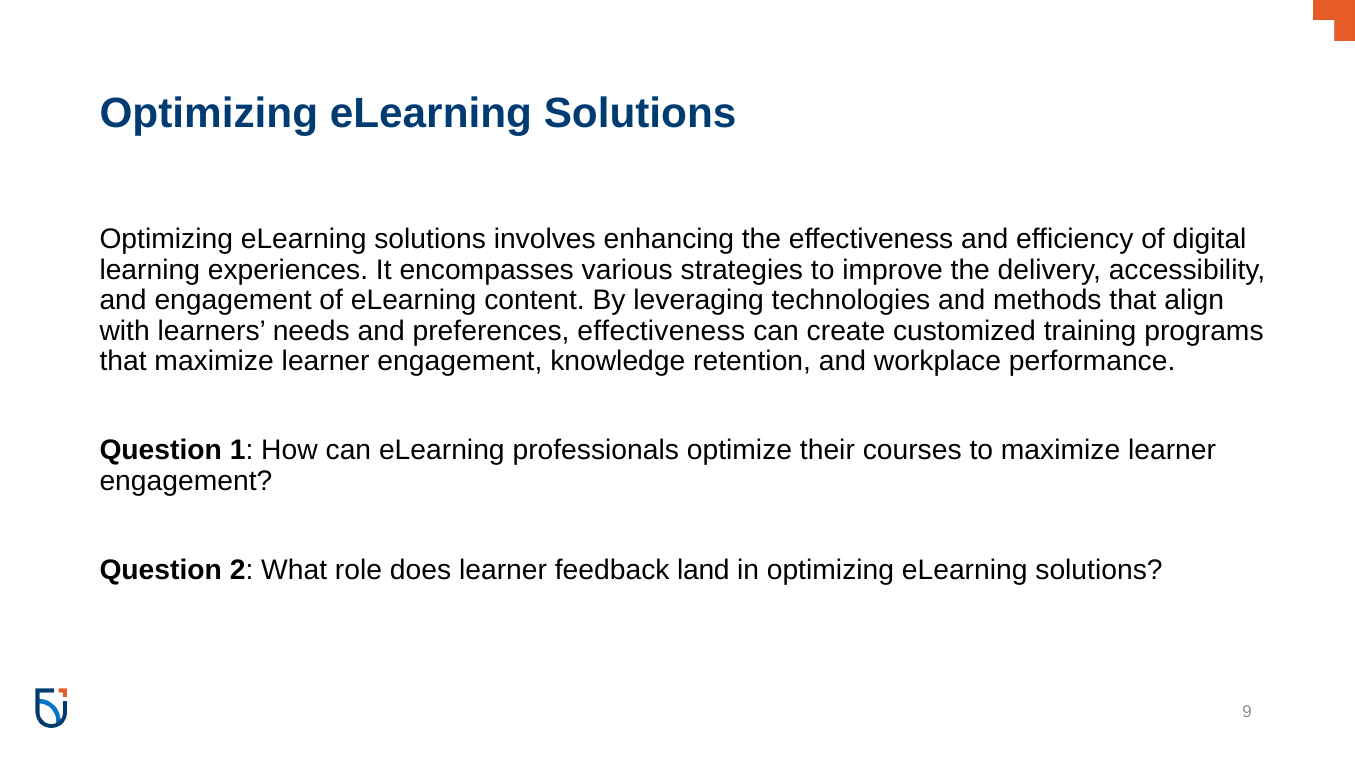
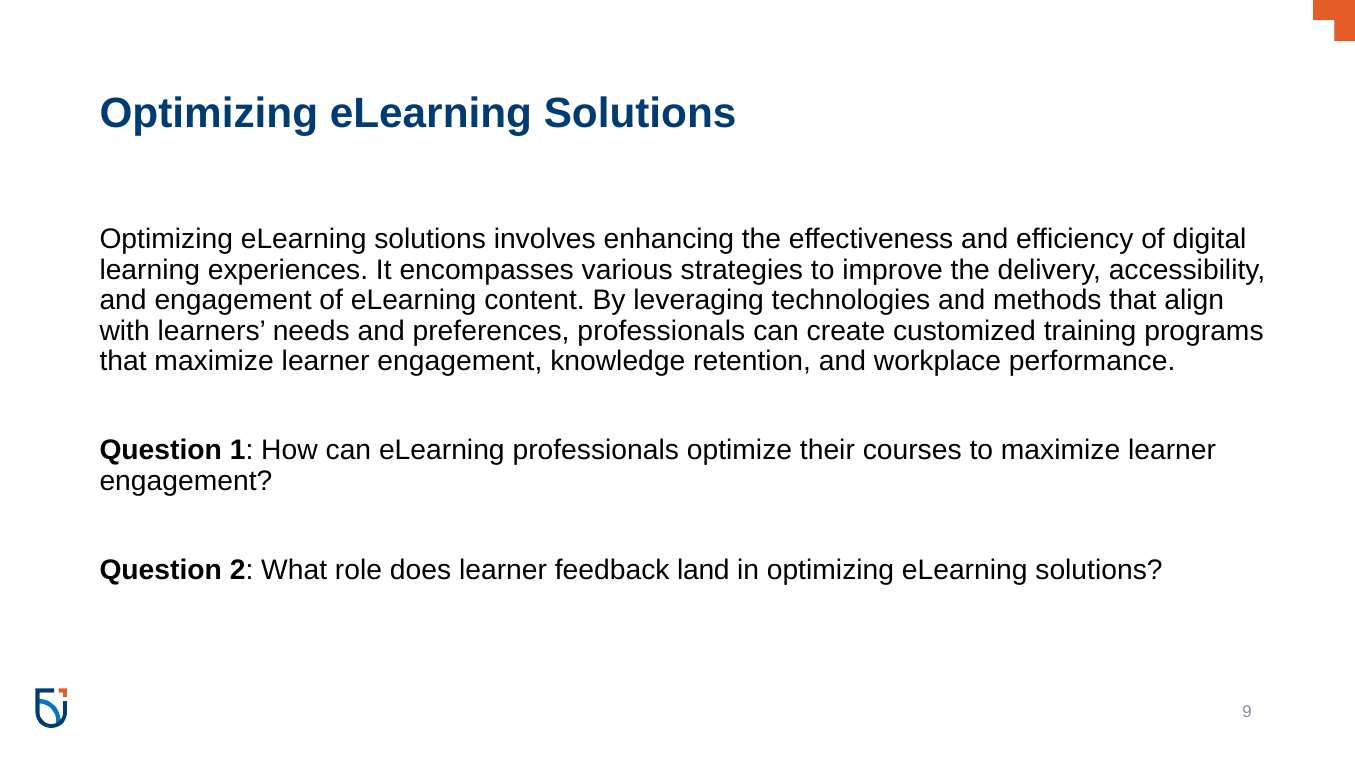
preferences effectiveness: effectiveness -> professionals (661, 331)
